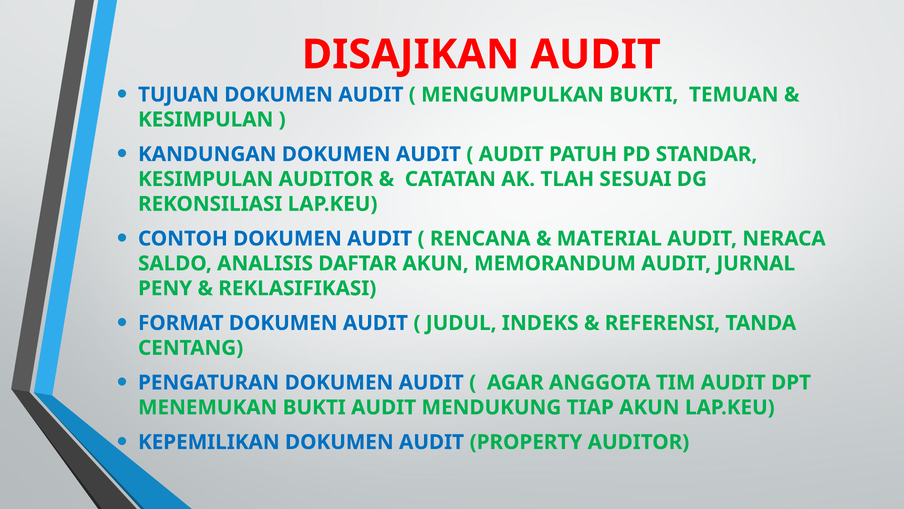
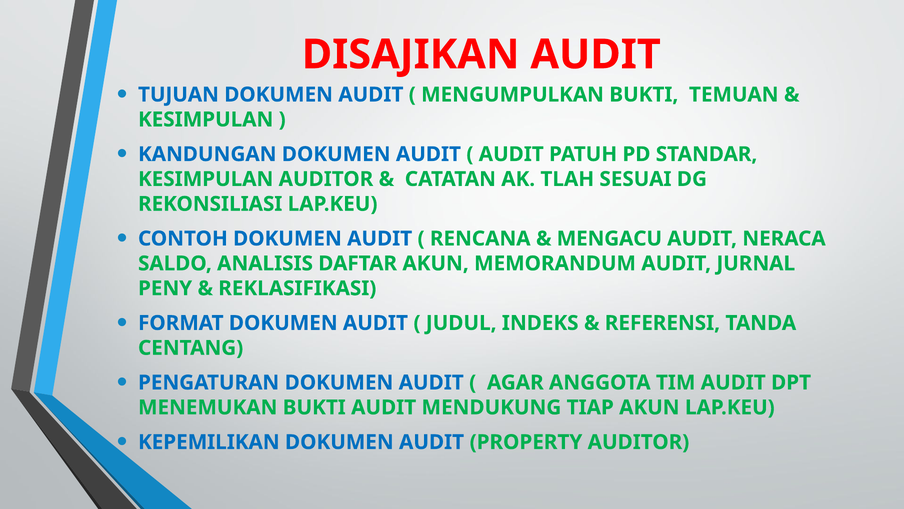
MATERIAL: MATERIAL -> MENGACU (609, 238)
